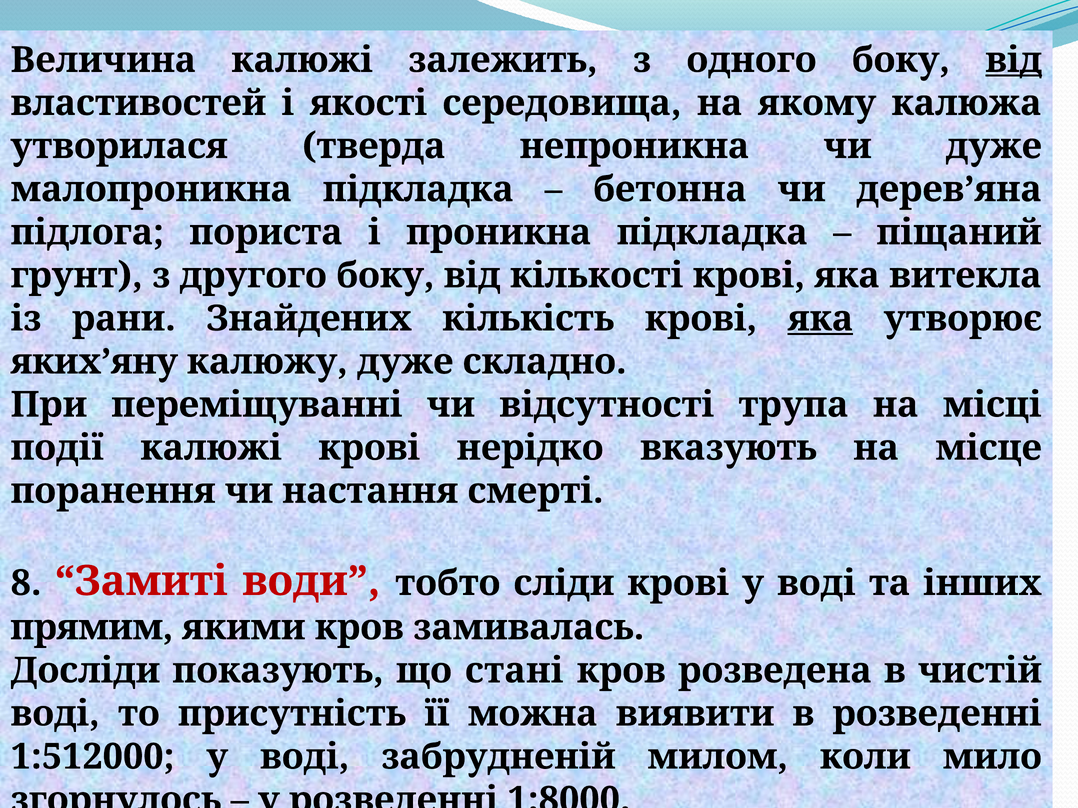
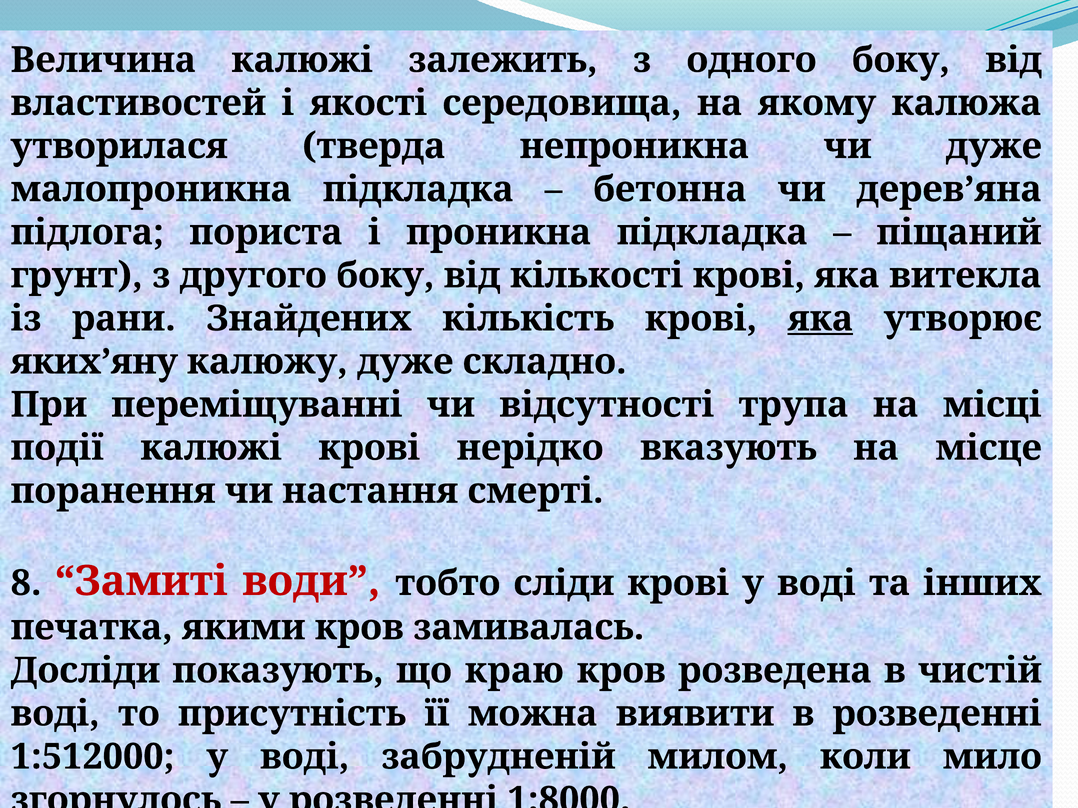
від underline: present -> none (1014, 60)
прямим: прямим -> печатка (92, 628)
стані: стані -> краю (514, 671)
